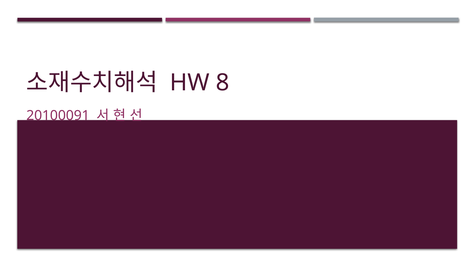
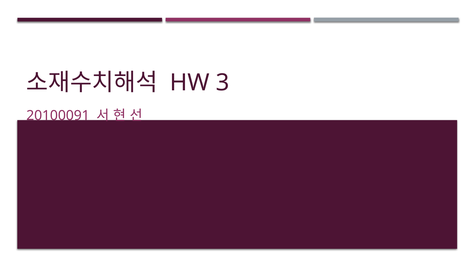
8: 8 -> 3 (223, 83)
